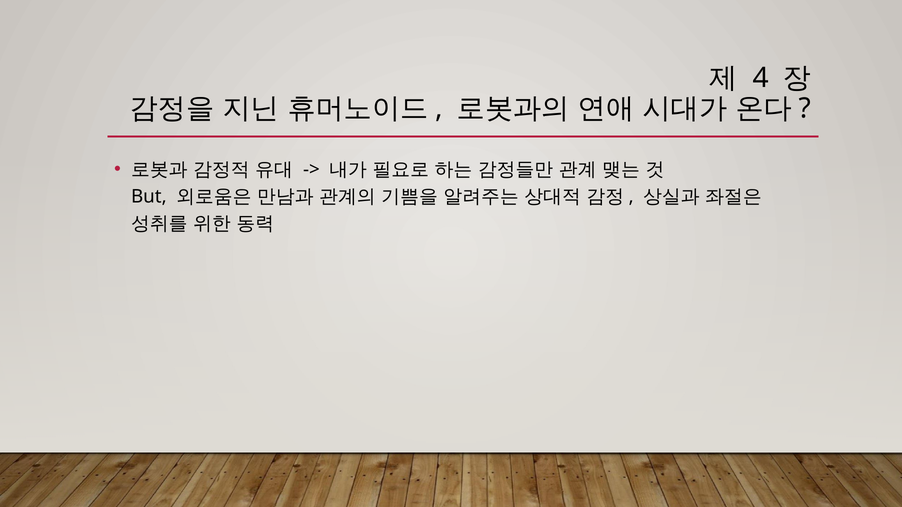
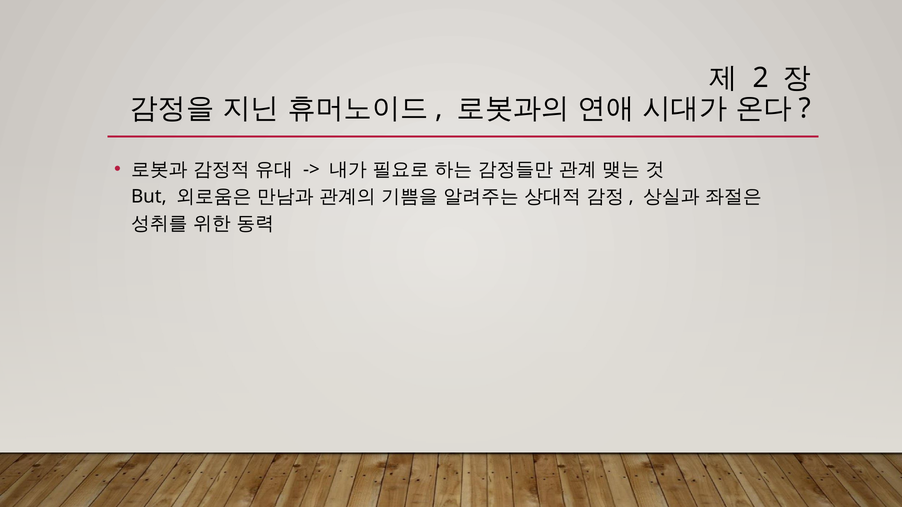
4: 4 -> 2 (761, 78)
